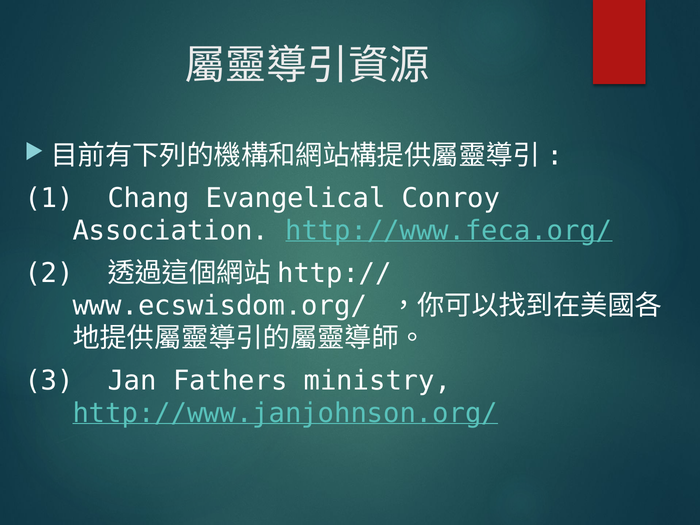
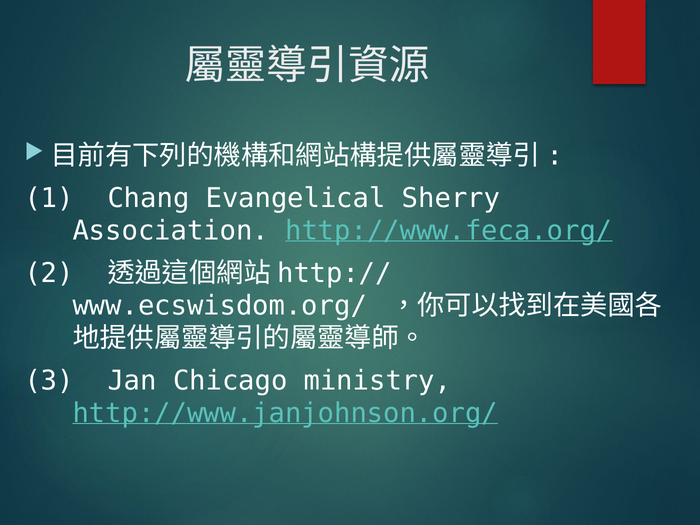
Conroy: Conroy -> Sherry (451, 198)
Fathers: Fathers -> Chicago (230, 381)
